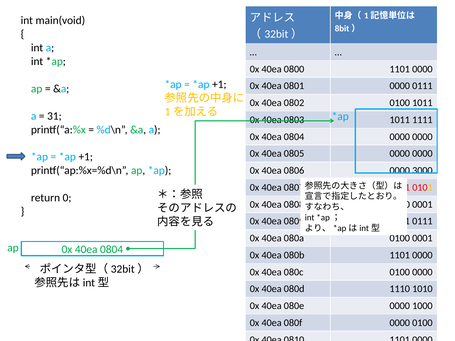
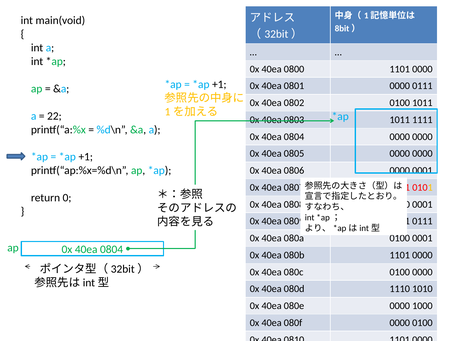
31: 31 -> 22 (54, 116)
0000 3000: 3000 -> 0001 (422, 171)
